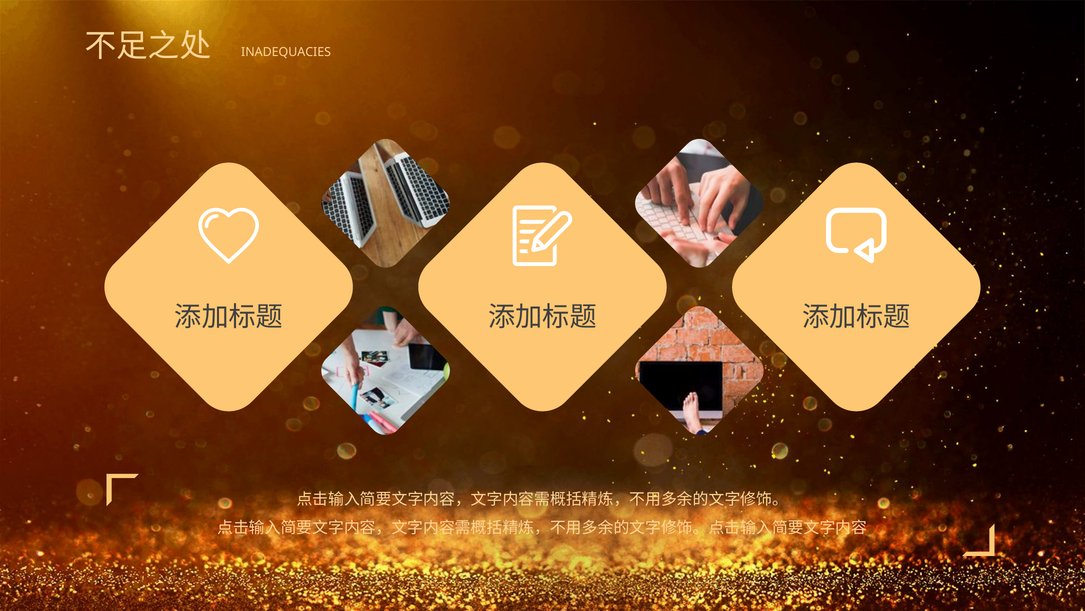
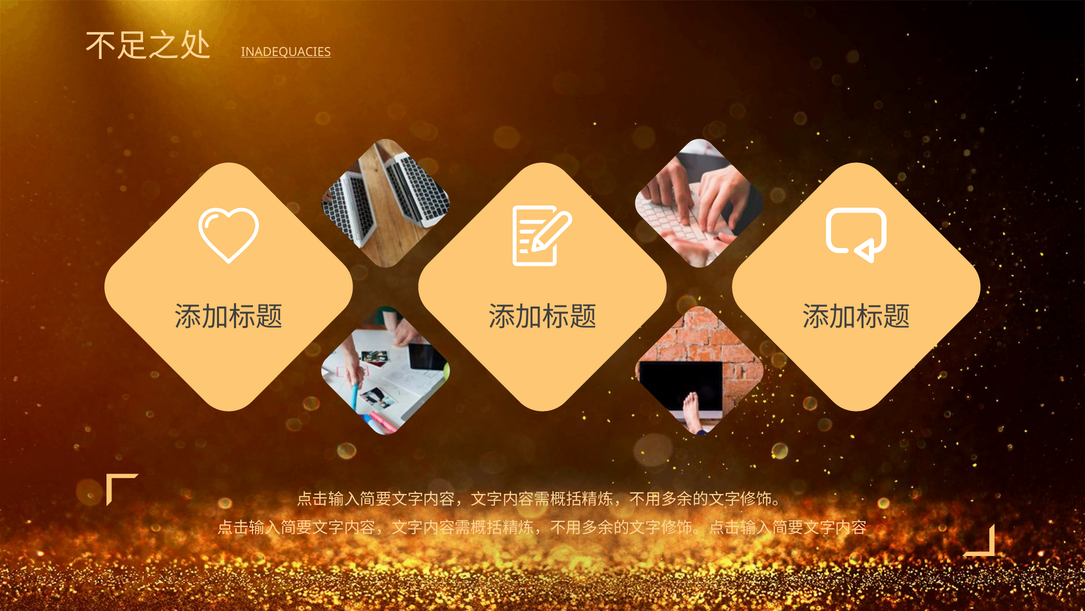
INADEQUACIES underline: none -> present (286, 52)
